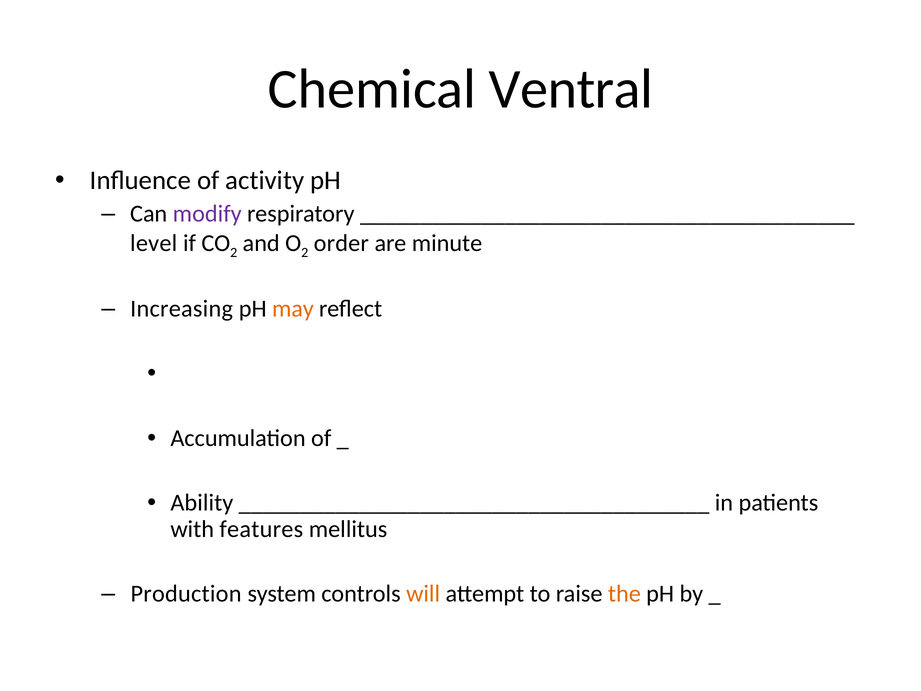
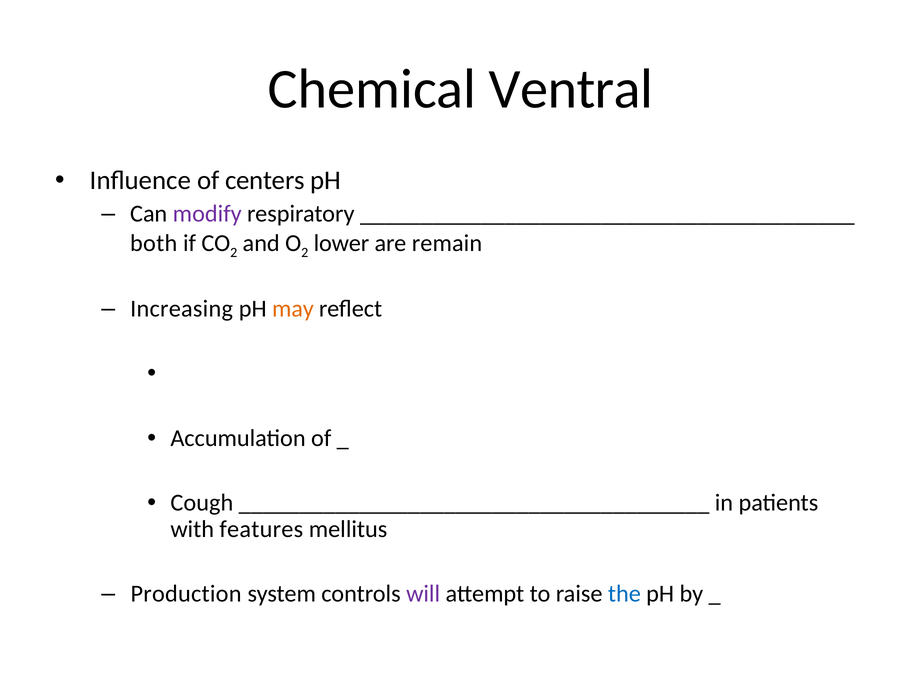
activity: activity -> centers (265, 180)
level: level -> both (154, 243)
order: order -> lower (341, 243)
minute: minute -> remain (447, 243)
Ability: Ability -> Cough (202, 503)
will colour: orange -> purple (423, 594)
the colour: orange -> blue (624, 594)
